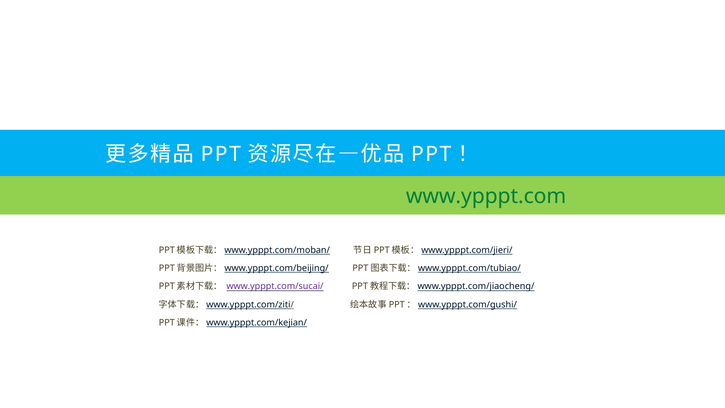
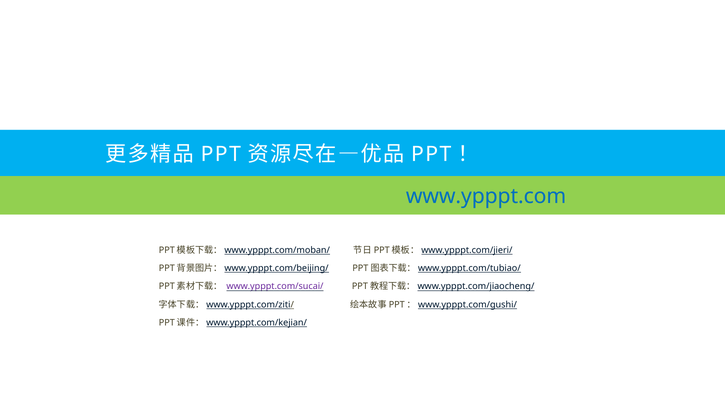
www.ypppt.com colour: green -> blue (486, 196)
